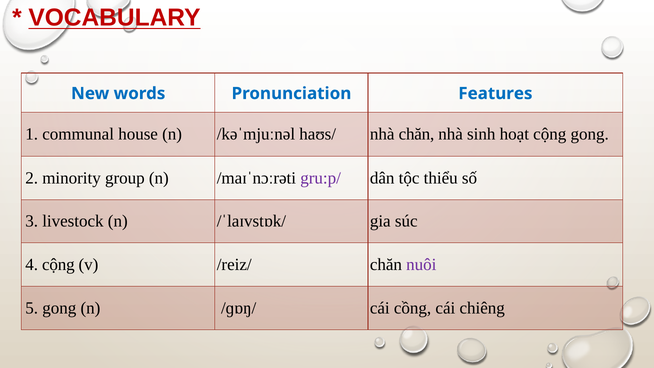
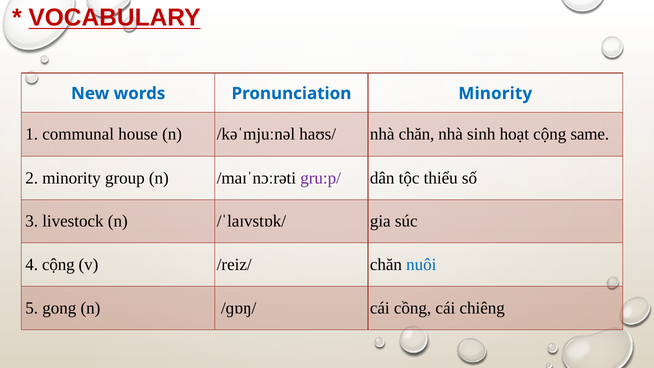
Pronunciation Features: Features -> Minority (495, 93)
cộng gong: gong -> same (590, 134)
nuôi colour: purple -> blue (421, 265)
